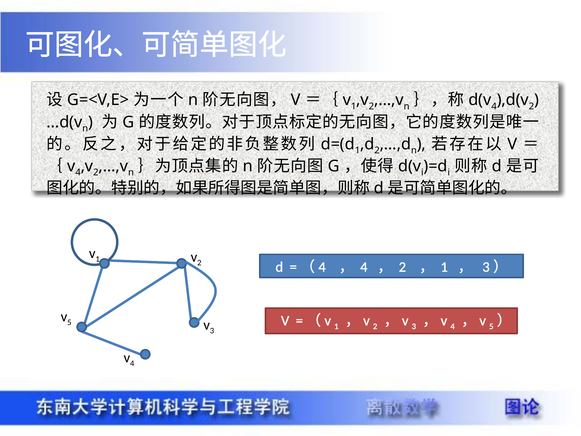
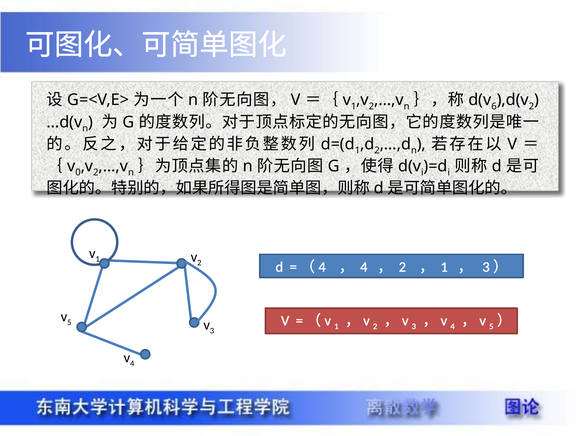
4: 4 -> 6 (494, 106)
4: 4 -> 0 (78, 172)
